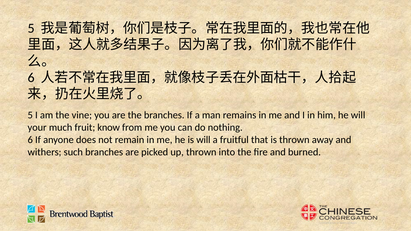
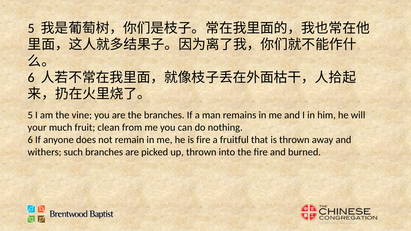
know: know -> clean (109, 127)
is will: will -> fire (203, 140)
